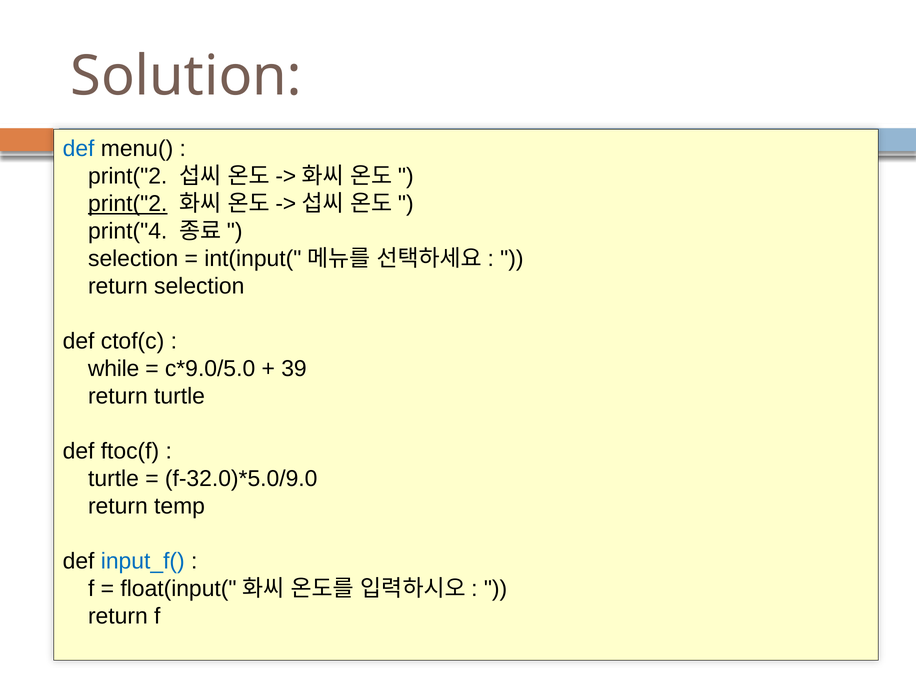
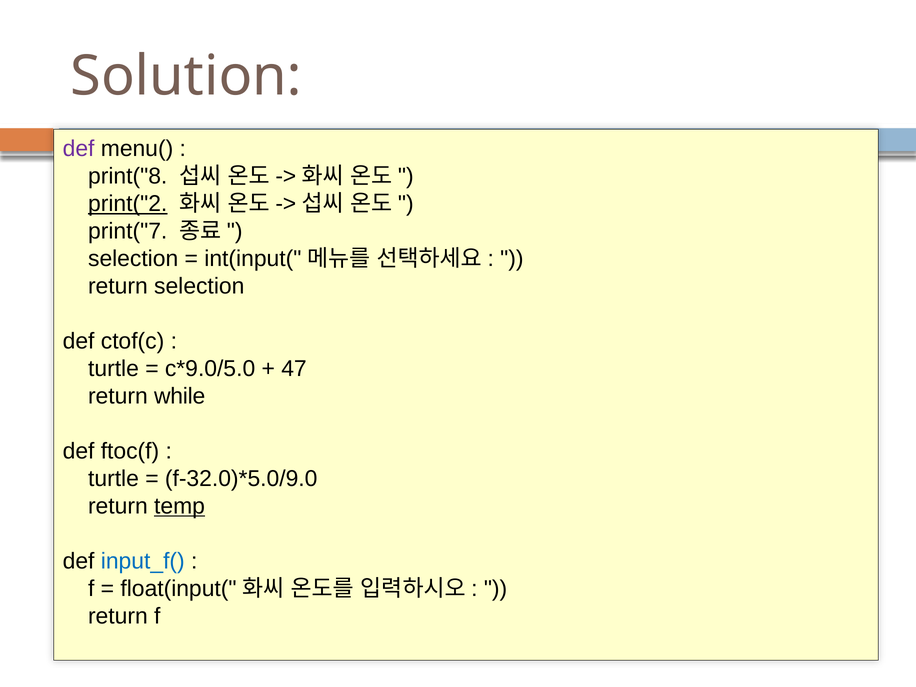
def colour: blue -> purple (79, 149)
print("2: print("2 -> print("8 (128, 176)
print("4: print("4 -> print("7 (128, 231)
while: while -> turtle (113, 369)
39: 39 -> 47 (294, 369)
return turtle: turtle -> while (180, 396)
temp underline: none -> present (180, 506)
